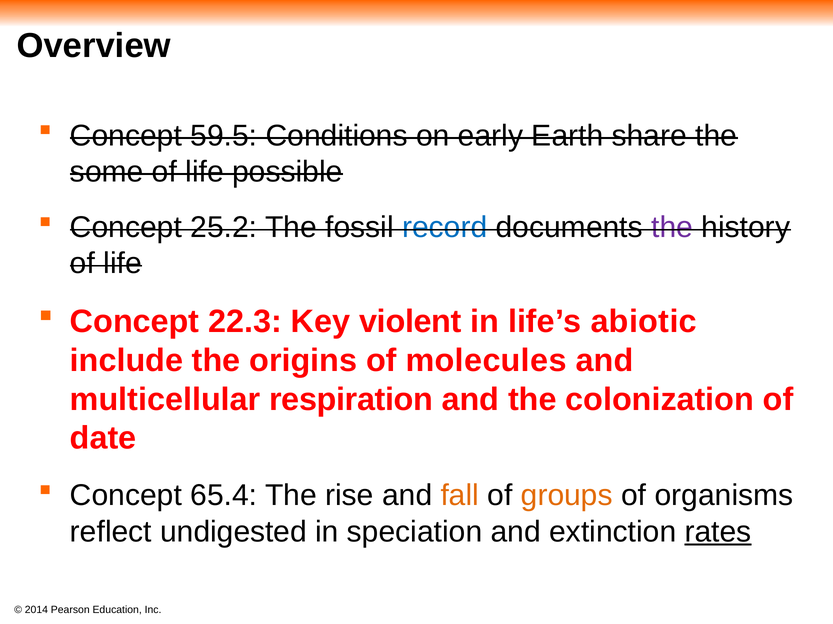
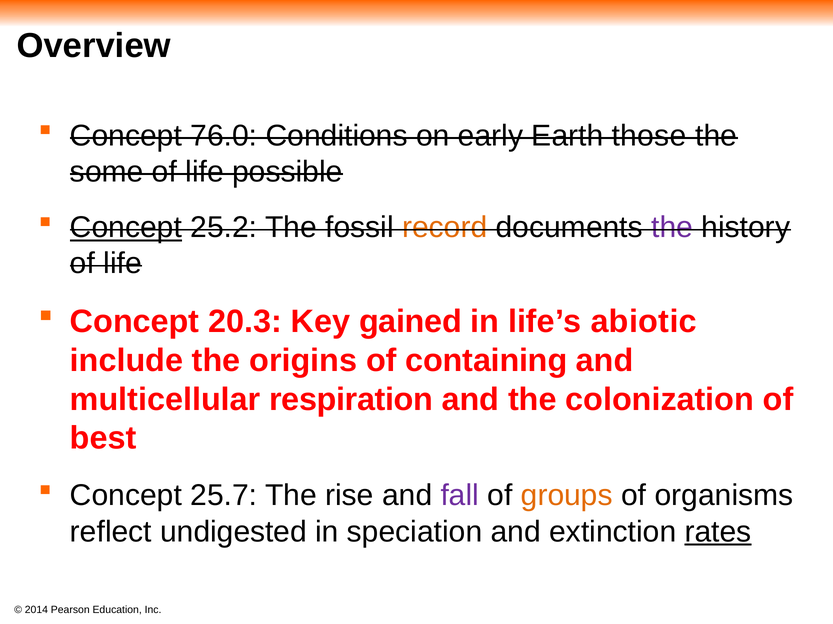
59.5: 59.5 -> 76.0 (224, 136)
share: share -> those (649, 136)
Concept underline: none -> present (126, 228)
record colour: blue -> orange (445, 228)
22.3: 22.3 -> 20.3 (245, 322)
violent: violent -> gained (410, 322)
molecules: molecules -> containing (486, 361)
date: date -> best (103, 439)
65.4: 65.4 -> 25.7 (224, 496)
fall colour: orange -> purple (460, 496)
